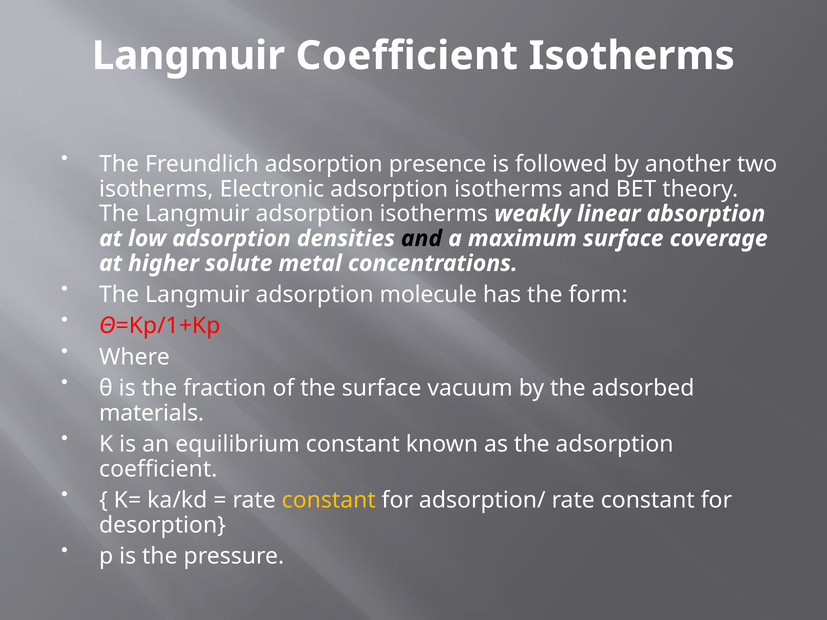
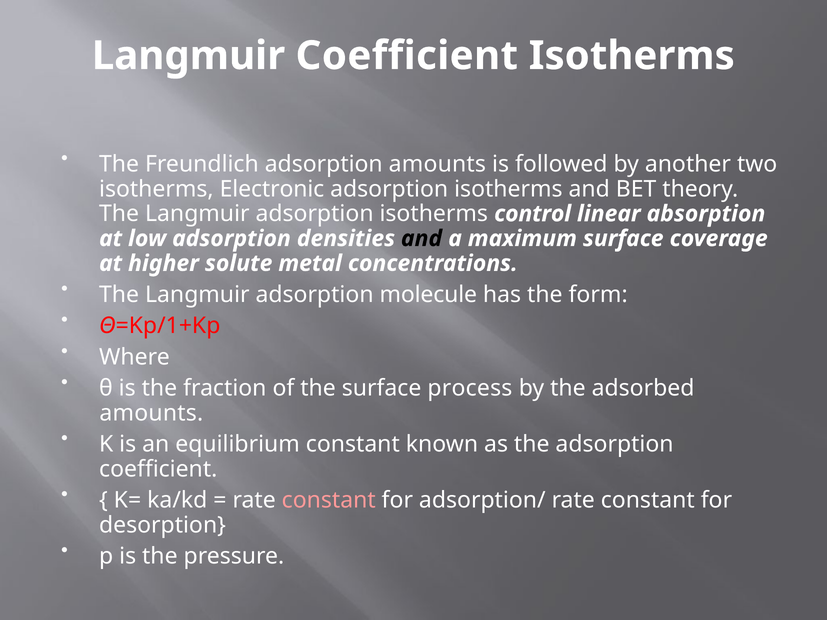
adsorption presence: presence -> amounts (437, 164)
weakly: weakly -> control (533, 214)
vacuum: vacuum -> process (470, 388)
materials: materials -> amounts (151, 413)
constant colour: yellow -> pink (329, 500)
